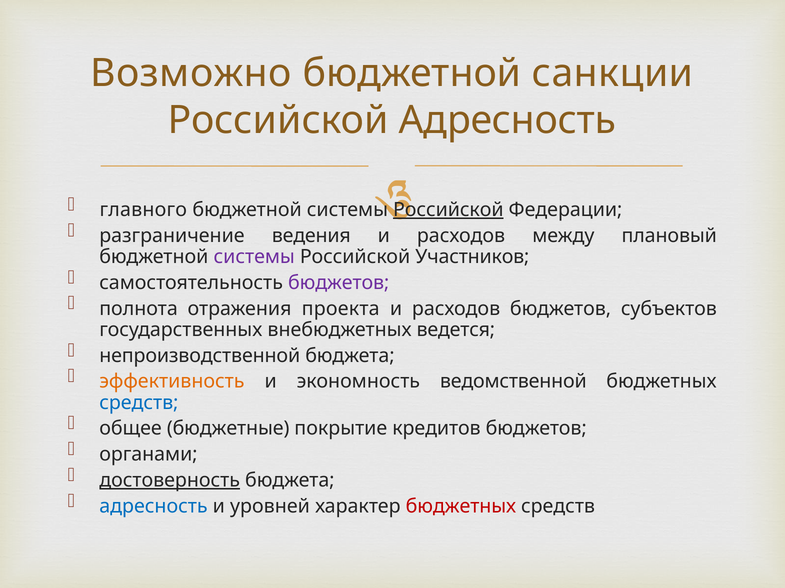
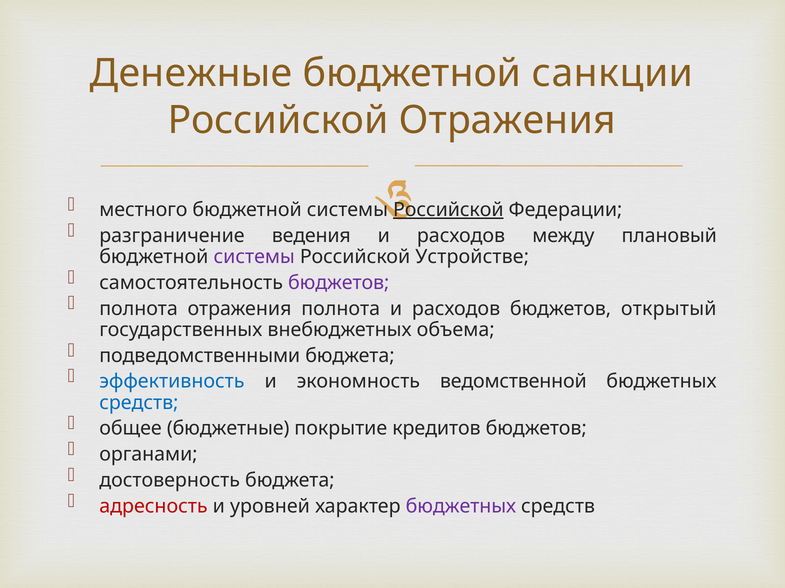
Возможно: Возможно -> Денежные (191, 73)
Российской Адресность: Адресность -> Отражения (507, 120)
главного: главного -> местного (143, 210)
Участников: Участников -> Устройстве (472, 257)
отражения проекта: проекта -> полнота (341, 309)
субъектов: субъектов -> открытый (669, 309)
ведется: ведется -> объема (456, 330)
непроизводственной: непроизводственной -> подведомственными (200, 356)
эффективность colour: orange -> blue (172, 382)
достоверность underline: present -> none (170, 481)
адресность colour: blue -> red (153, 507)
бюджетных colour: red -> purple (461, 507)
